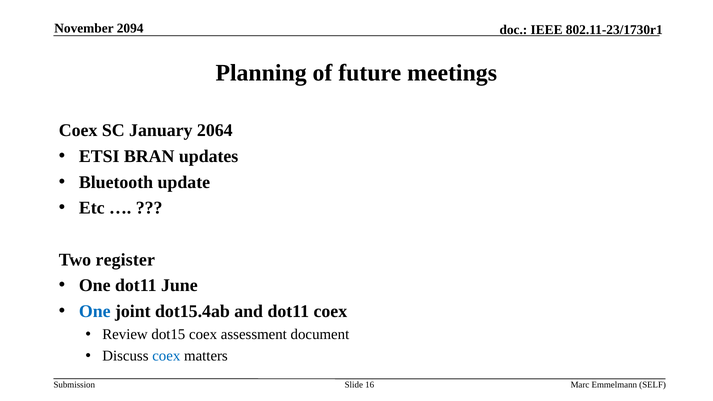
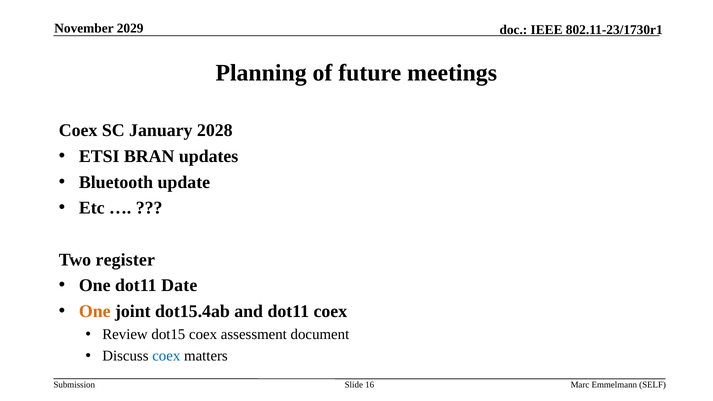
2094: 2094 -> 2029 (130, 28)
2064: 2064 -> 2028 (215, 130)
June: June -> Date (179, 286)
One colour: blue -> orange (95, 311)
